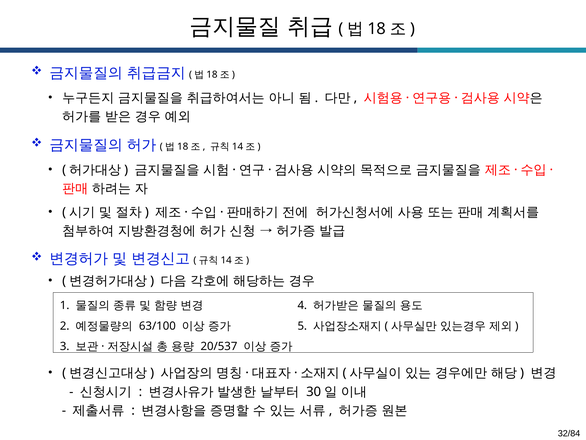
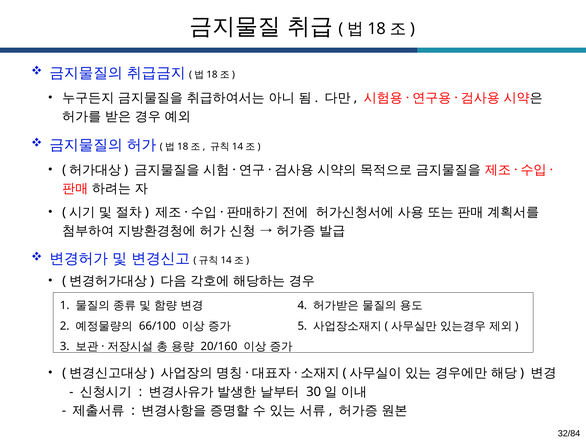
63/100: 63/100 -> 66/100 (157, 326)
20/537: 20/537 -> 20/160 (219, 346)
